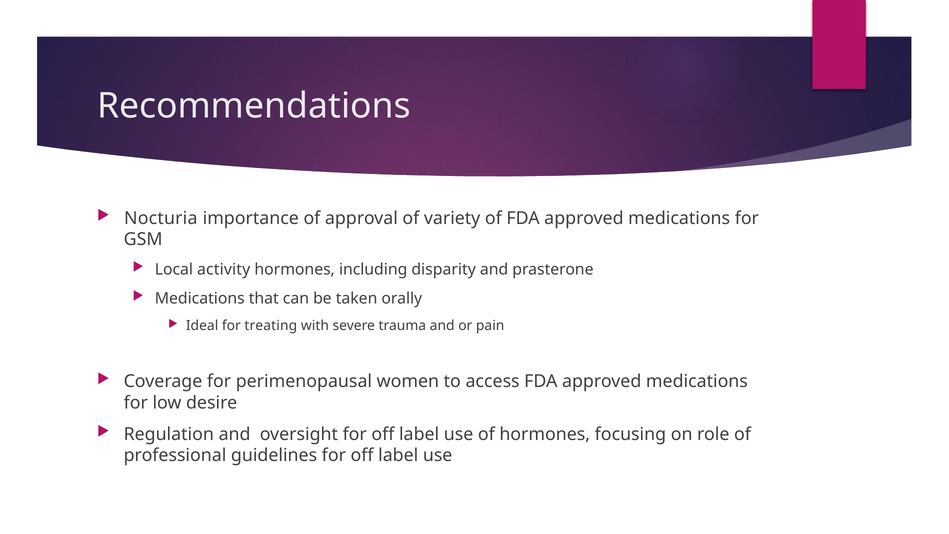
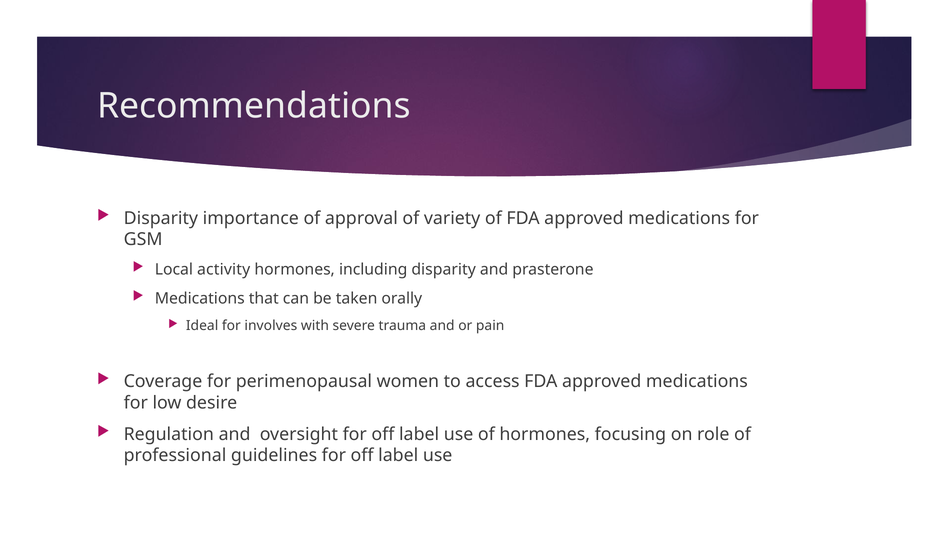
Nocturia: Nocturia -> Disparity (161, 218)
treating: treating -> involves (271, 326)
